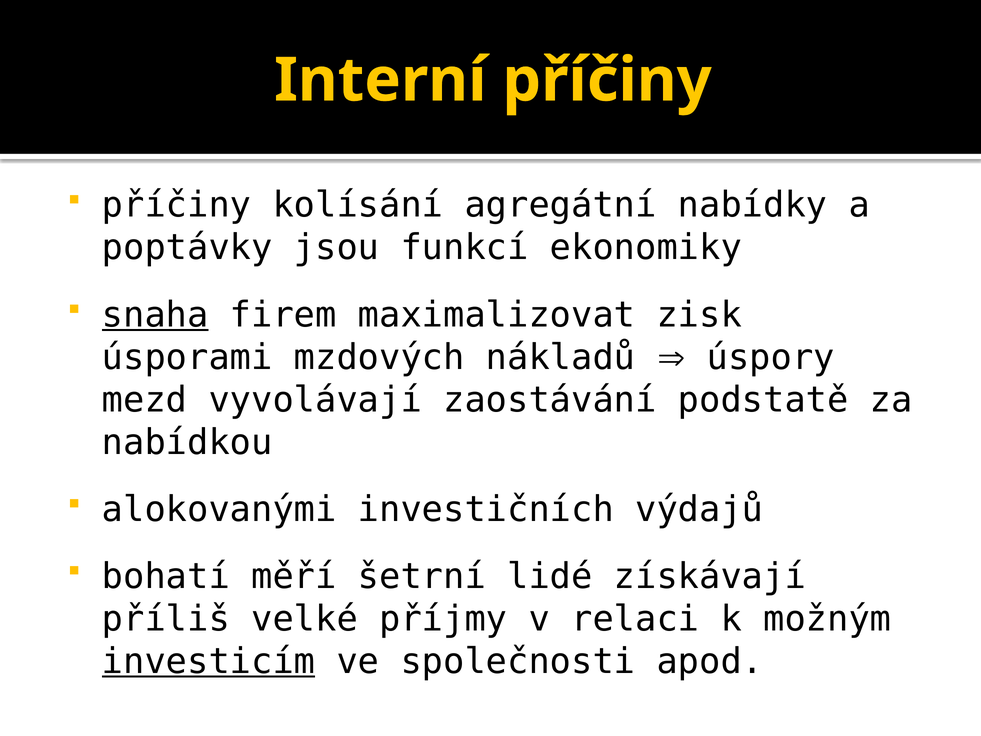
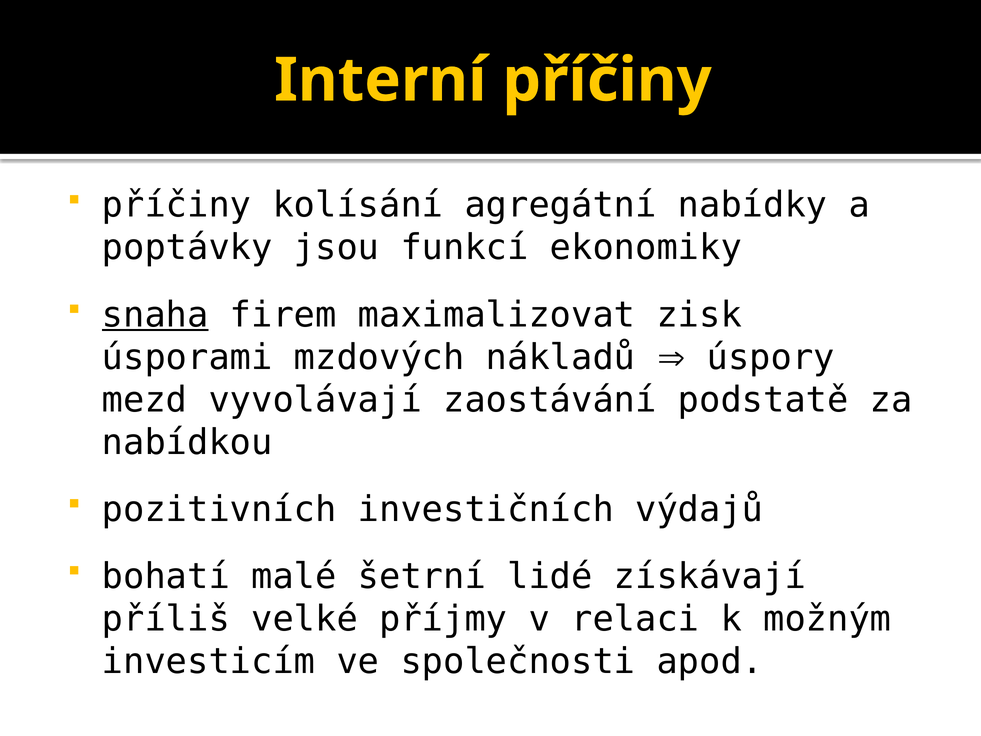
alokovanými: alokovanými -> pozitivních (219, 509)
měří: měří -> malé (294, 576)
investicím underline: present -> none (209, 661)
